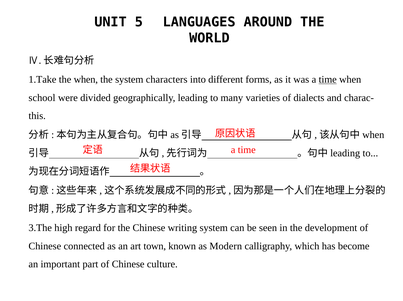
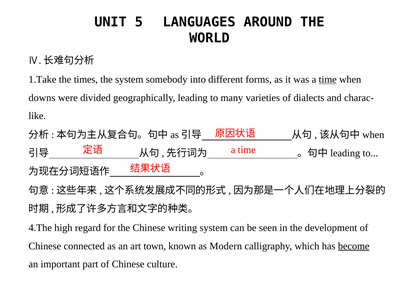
the when: when -> times (86, 80)
characters: characters -> somebody (167, 80)
school: school -> downs (42, 98)
this: this -> like (37, 116)
3.The: 3.The -> 4.The (40, 228)
become underline: none -> present (354, 246)
